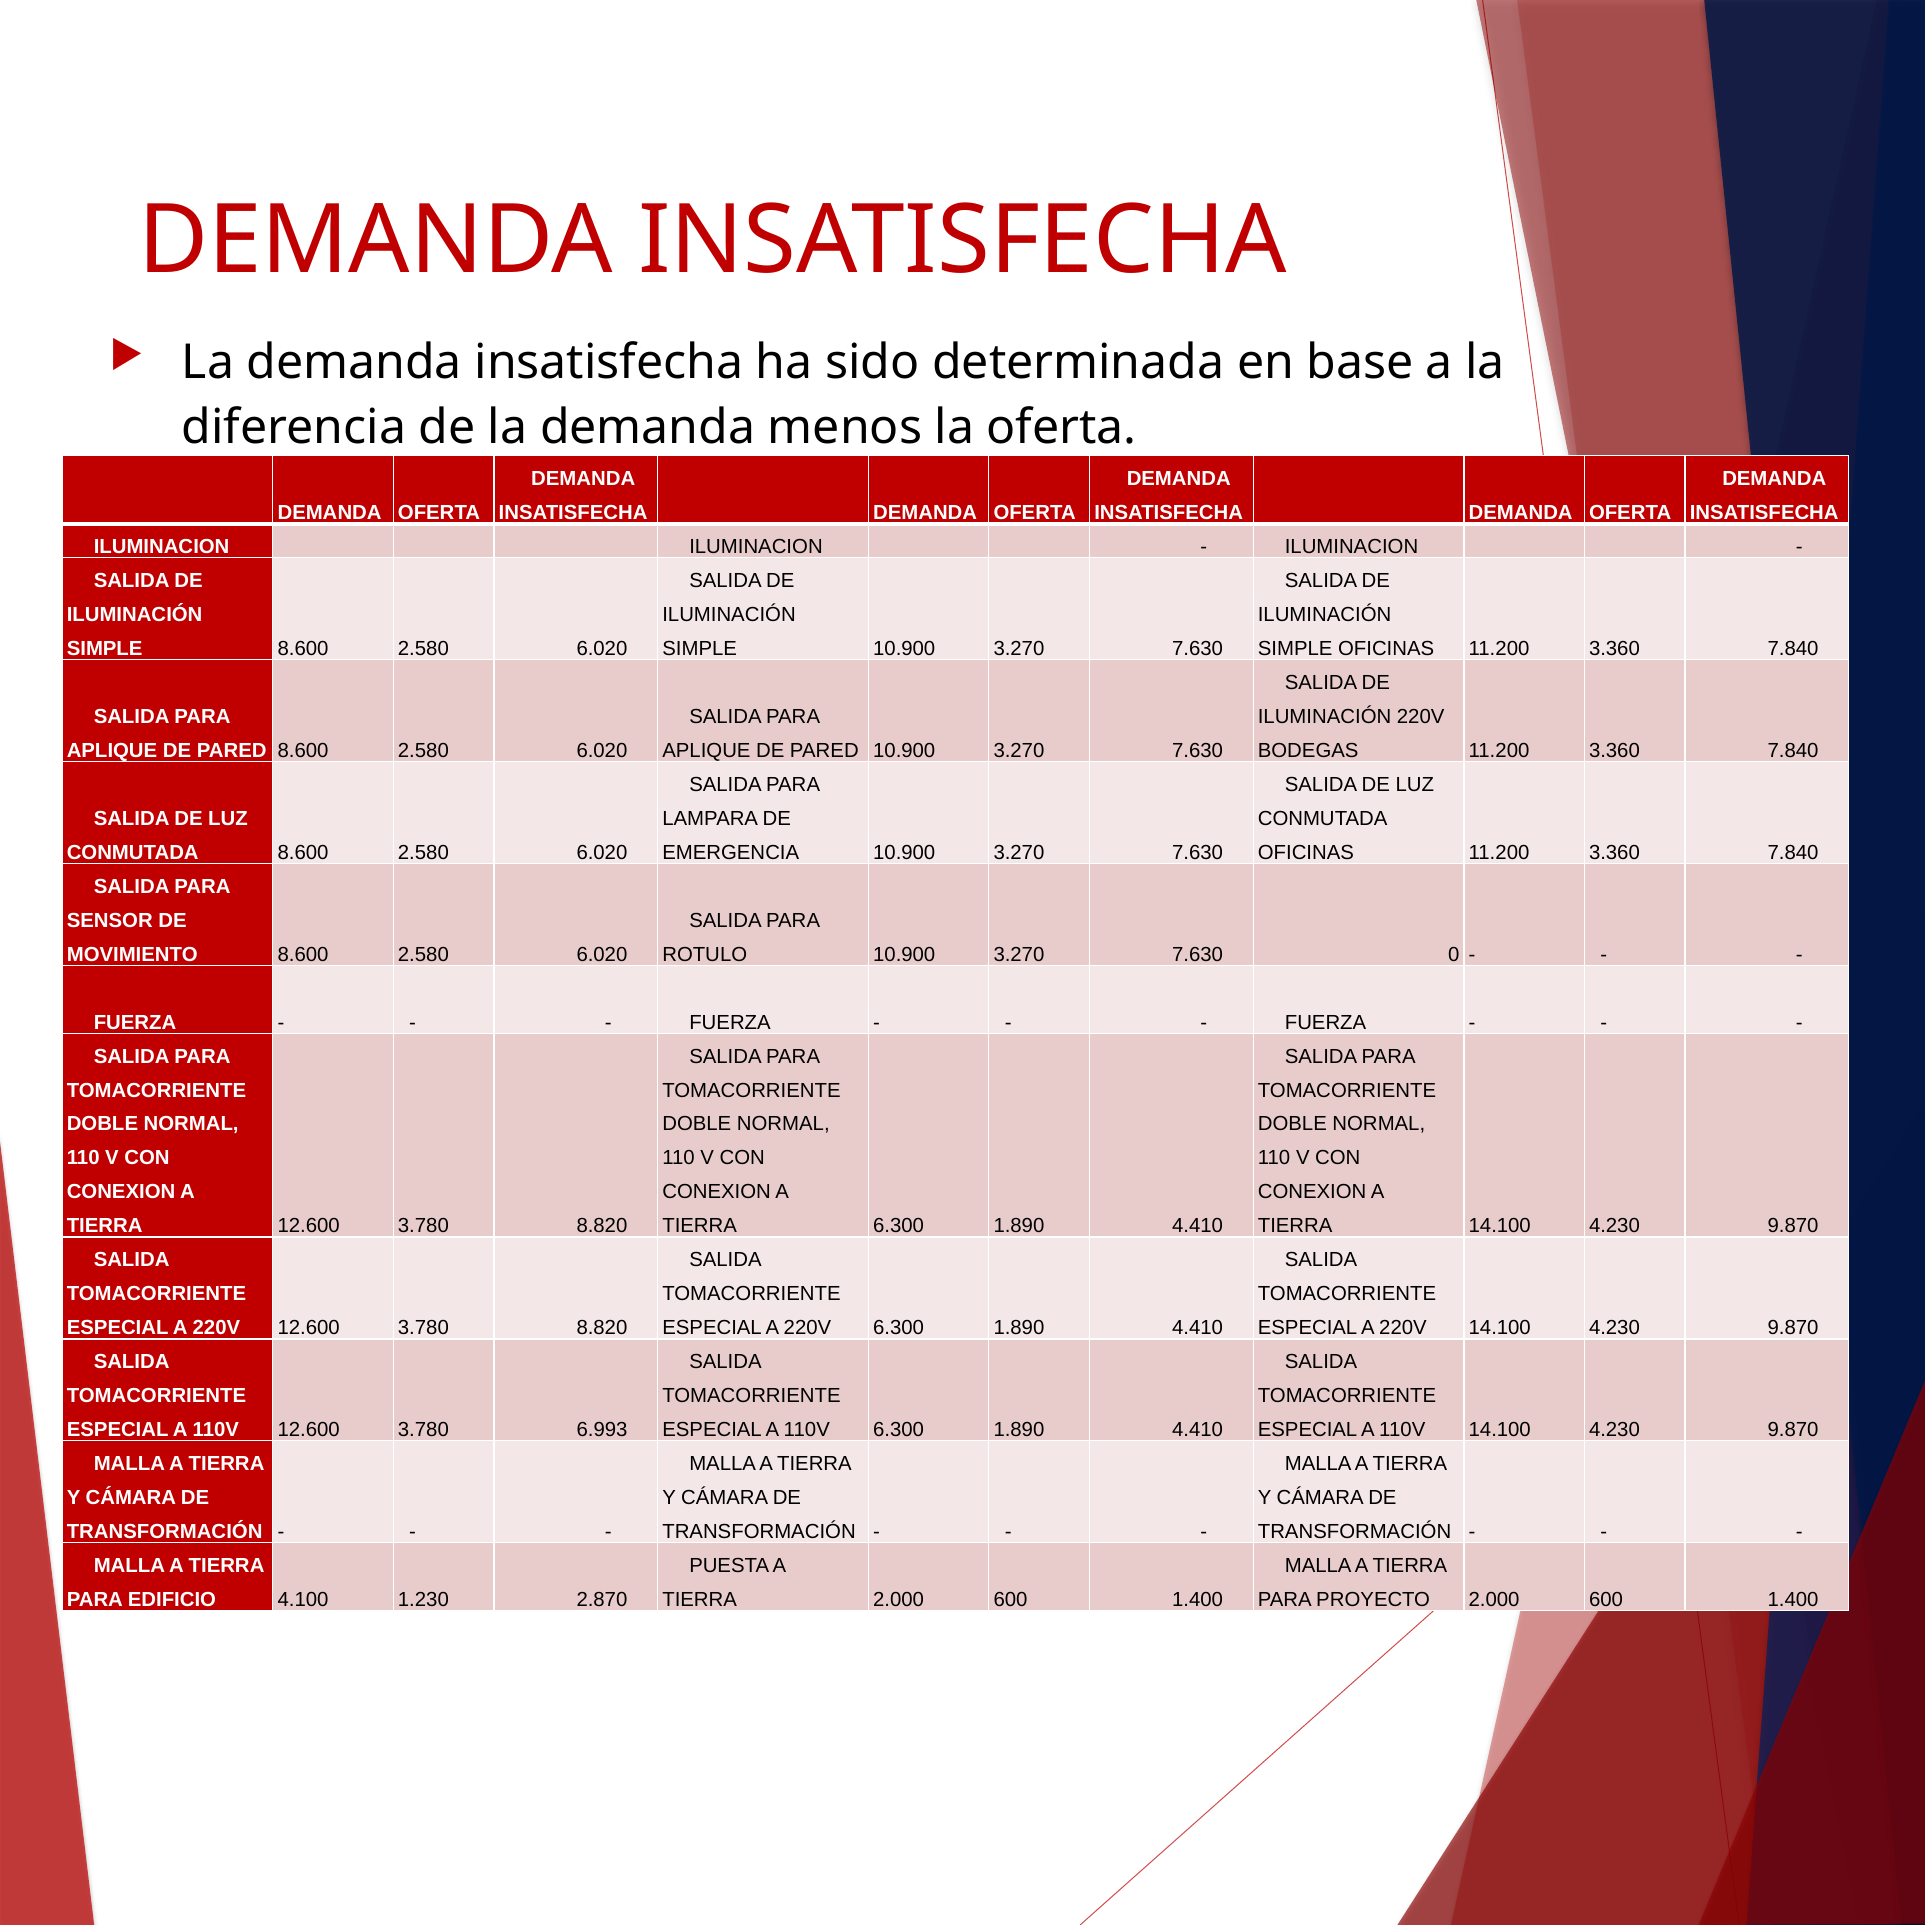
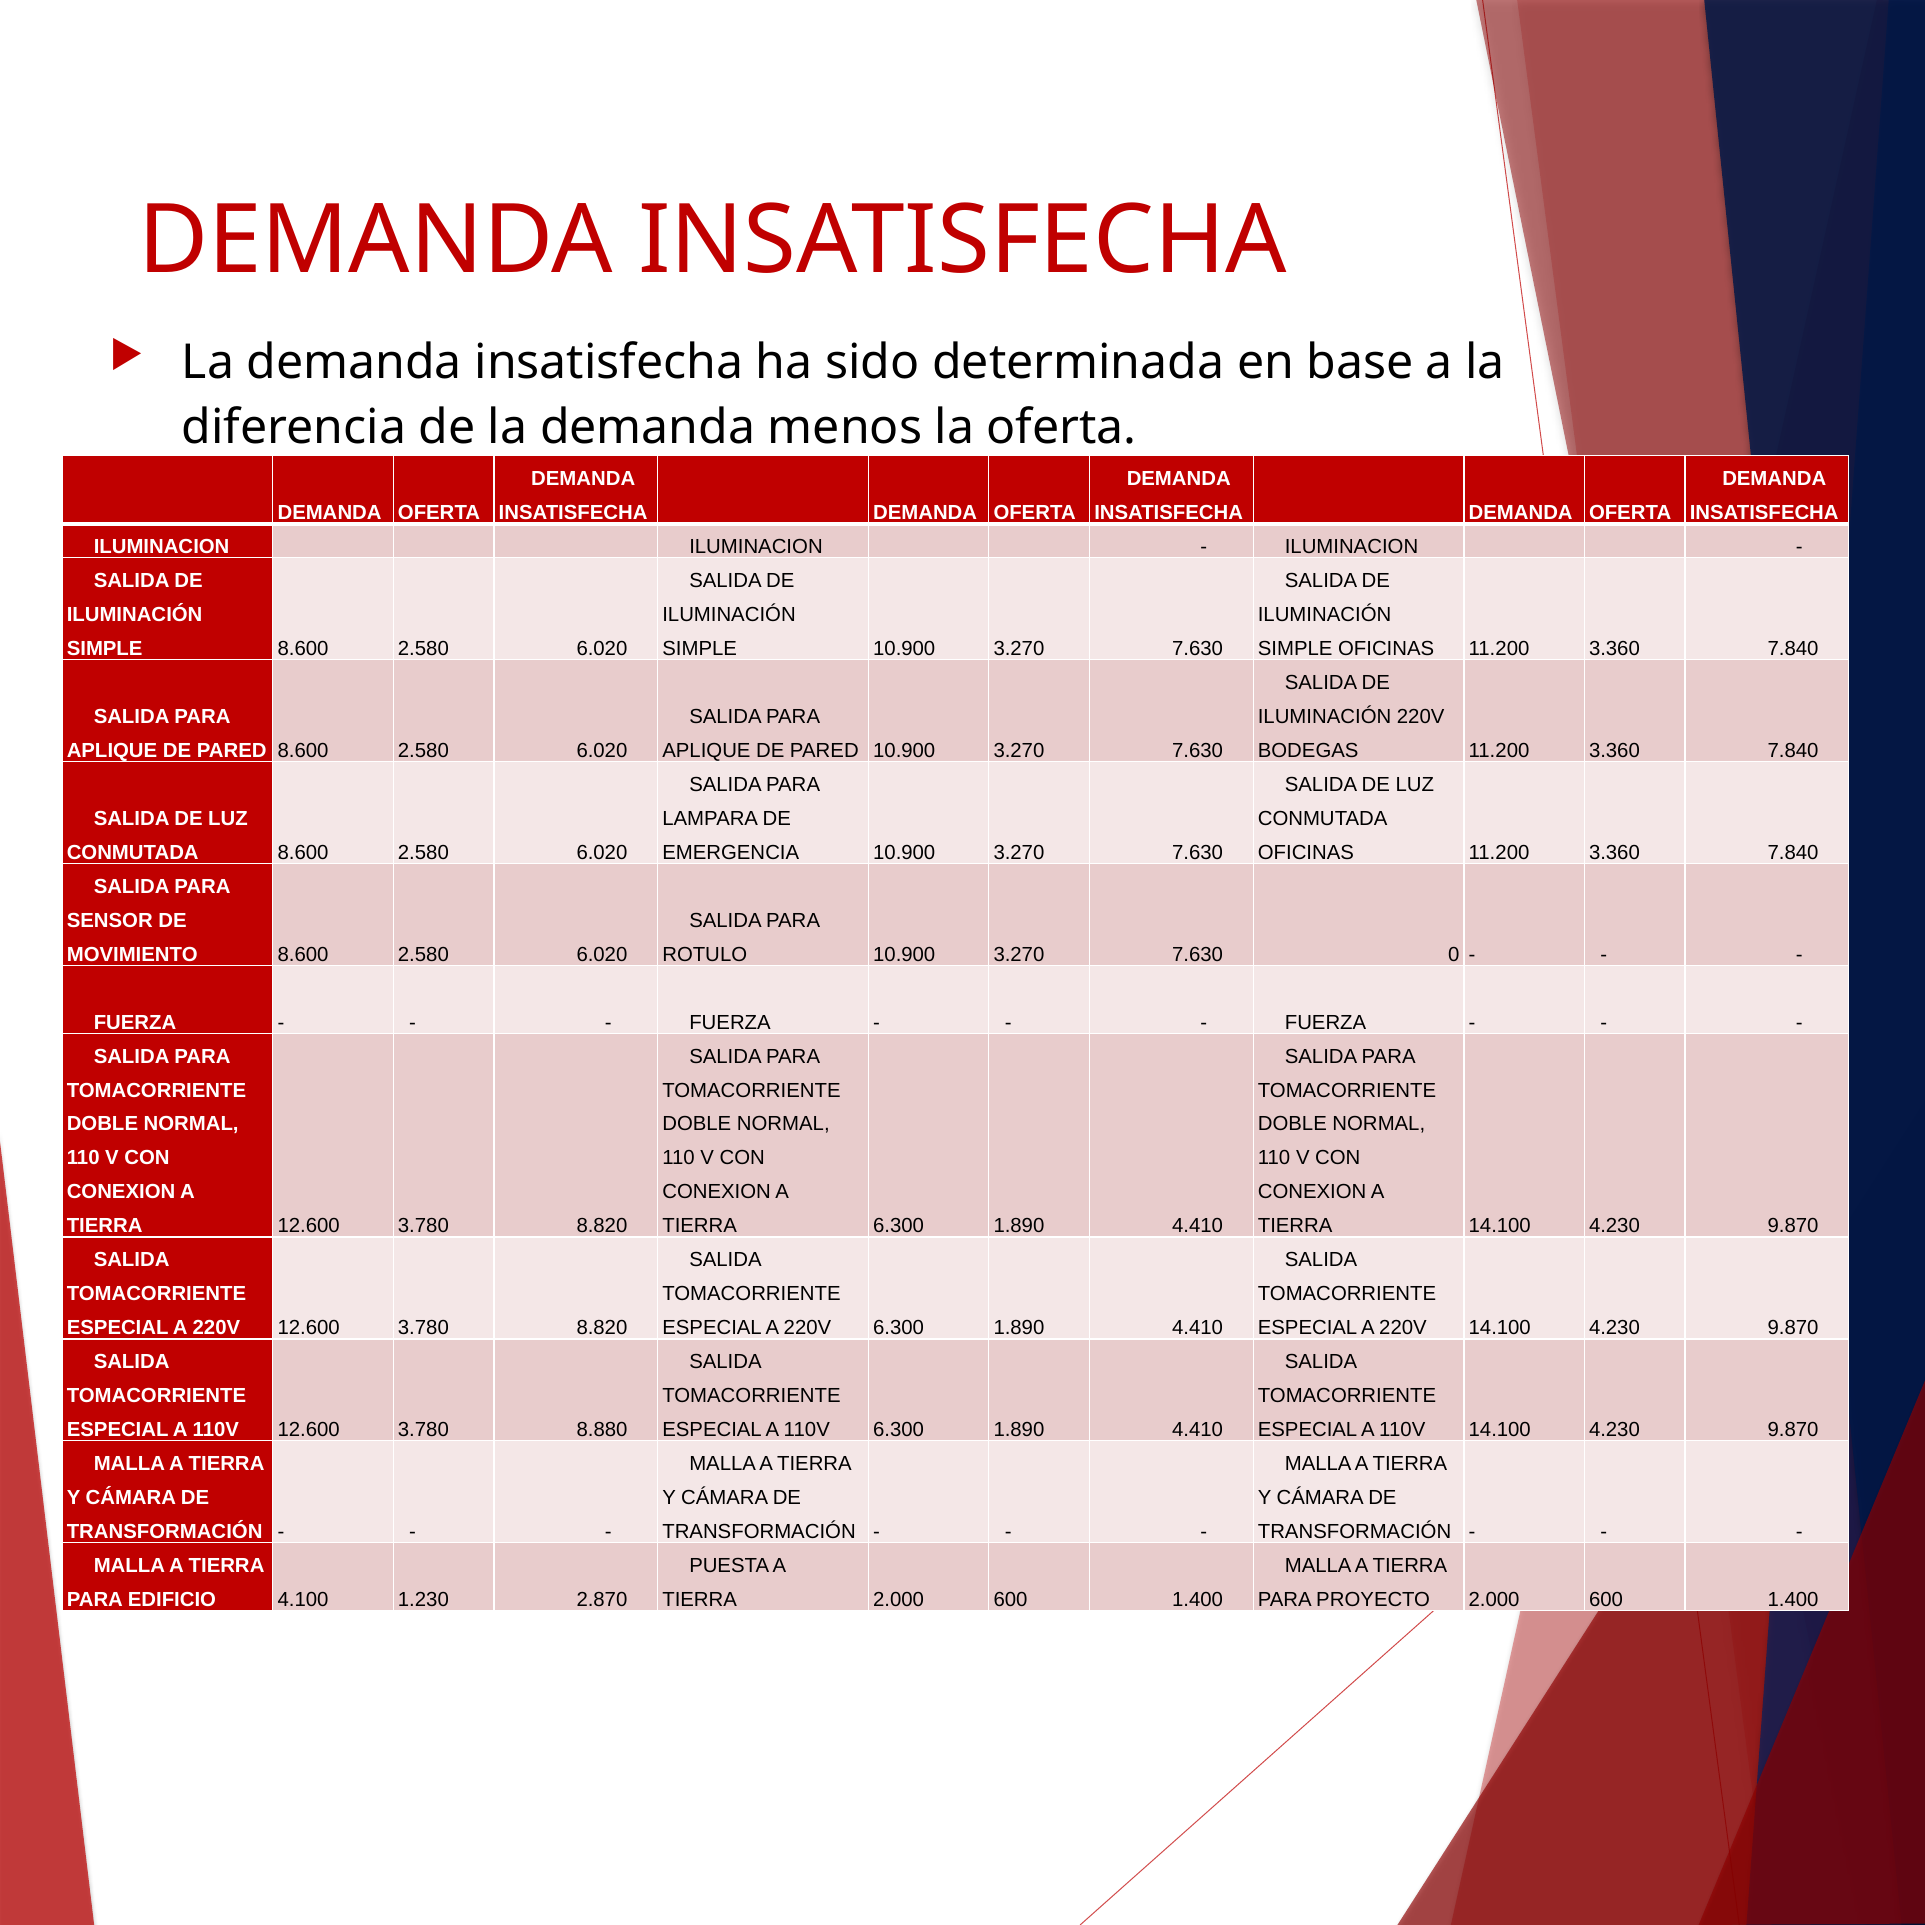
6.993: 6.993 -> 8.880 (602, 1430)
